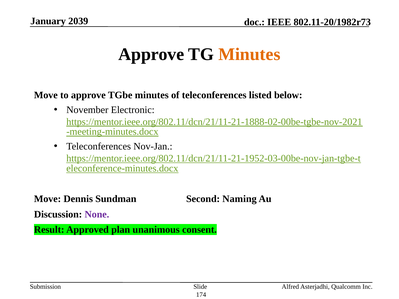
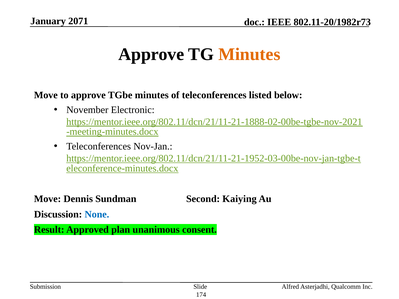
2039: 2039 -> 2071 (78, 21)
Naming: Naming -> Kaiying (240, 199)
None colour: purple -> blue (97, 214)
